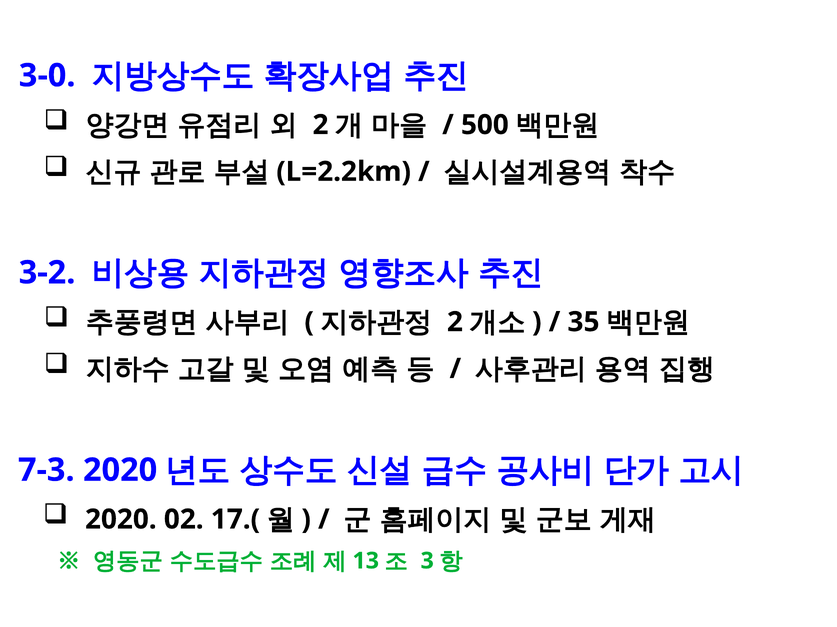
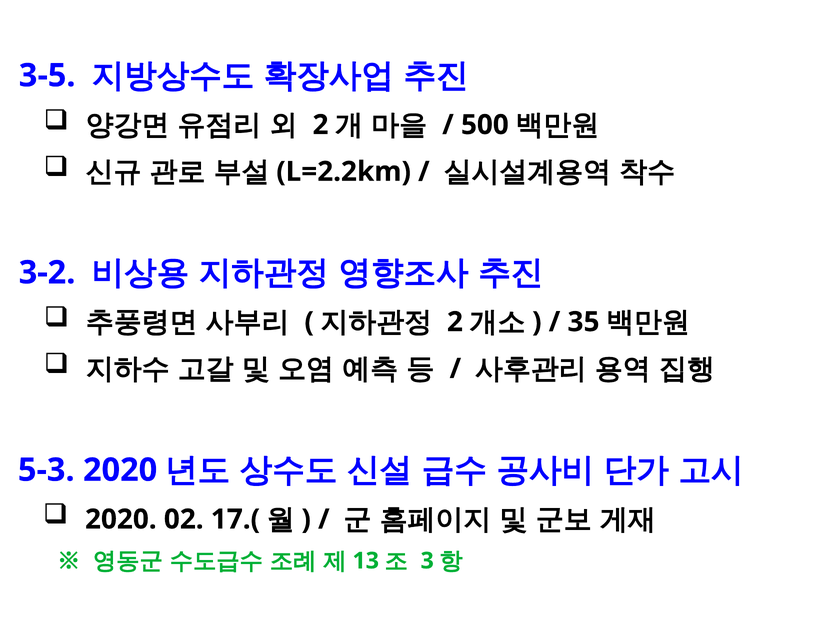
3-0: 3-0 -> 3-5 (47, 76)
7-3: 7-3 -> 5-3 (46, 471)
